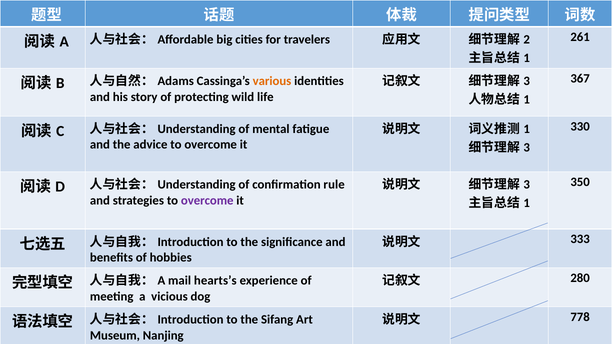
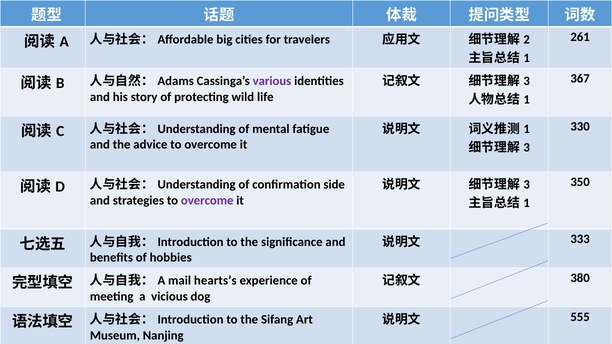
various colour: orange -> purple (272, 81)
rule: rule -> side (334, 185)
280: 280 -> 380 (580, 278)
778: 778 -> 555 (580, 317)
